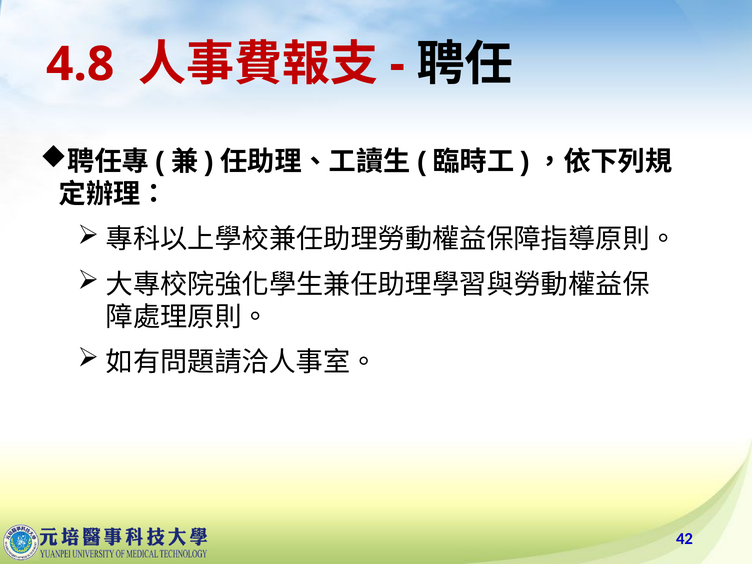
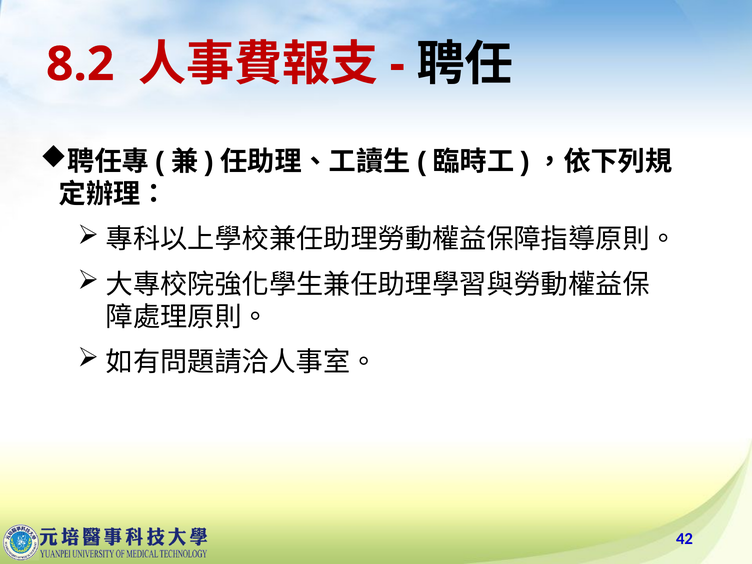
4.8: 4.8 -> 8.2 (80, 64)
